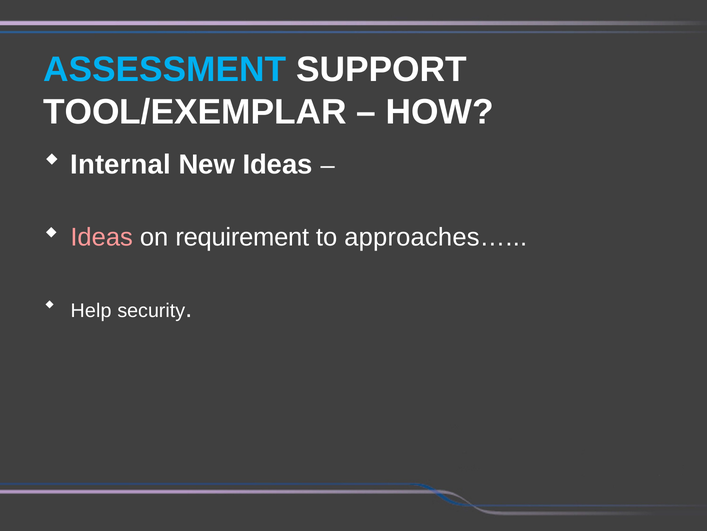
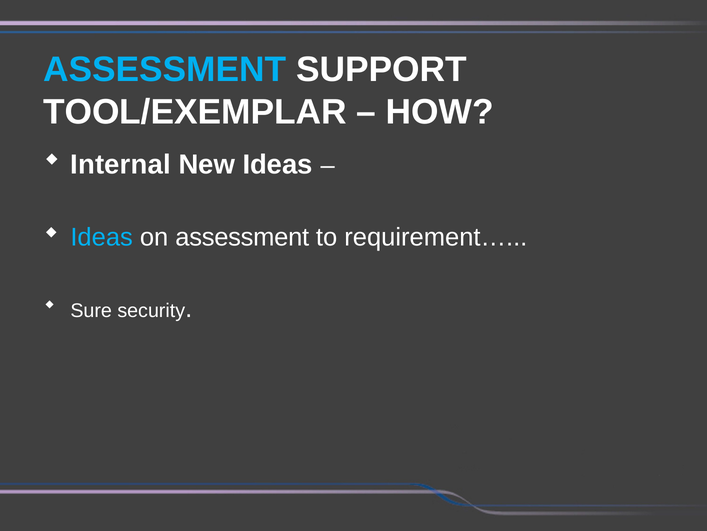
Ideas colour: pink -> light blue (102, 237)
on requirement: requirement -> assessment (242, 237)
approaches…: approaches… -> requirement… (436, 237)
Help: Help -> Sure (91, 310)
